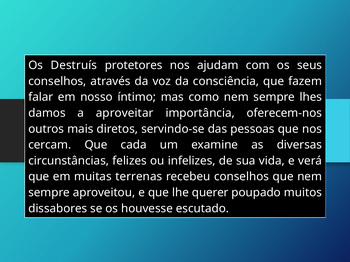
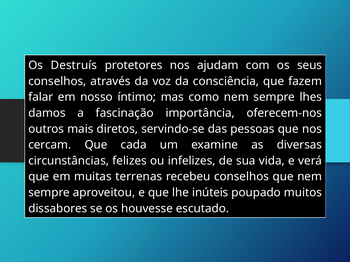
aproveitar: aproveitar -> fascinação (125, 113)
querer: querer -> inúteis (210, 193)
